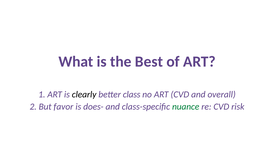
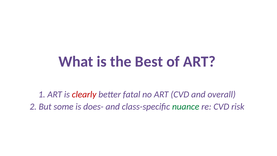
clearly colour: black -> red (84, 94)
class: class -> fatal (132, 94)
favor: favor -> some (64, 106)
